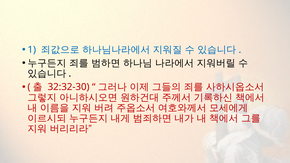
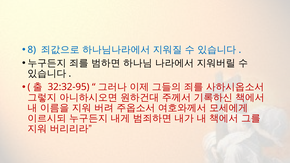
1: 1 -> 8 (32, 50)
32:32-30: 32:32-30 -> 32:32-95 (69, 87)
